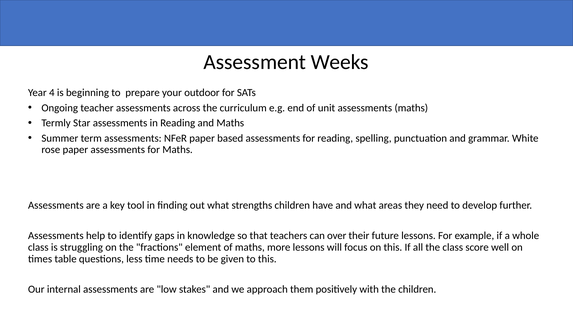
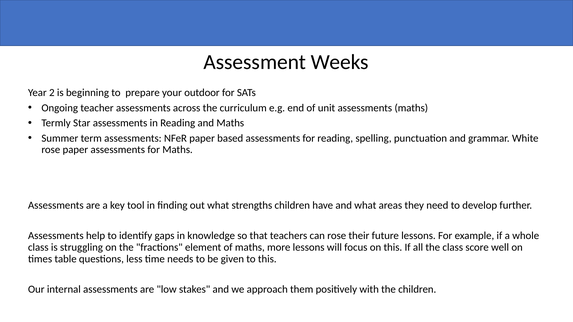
4: 4 -> 2 (52, 93)
can over: over -> rose (337, 236)
